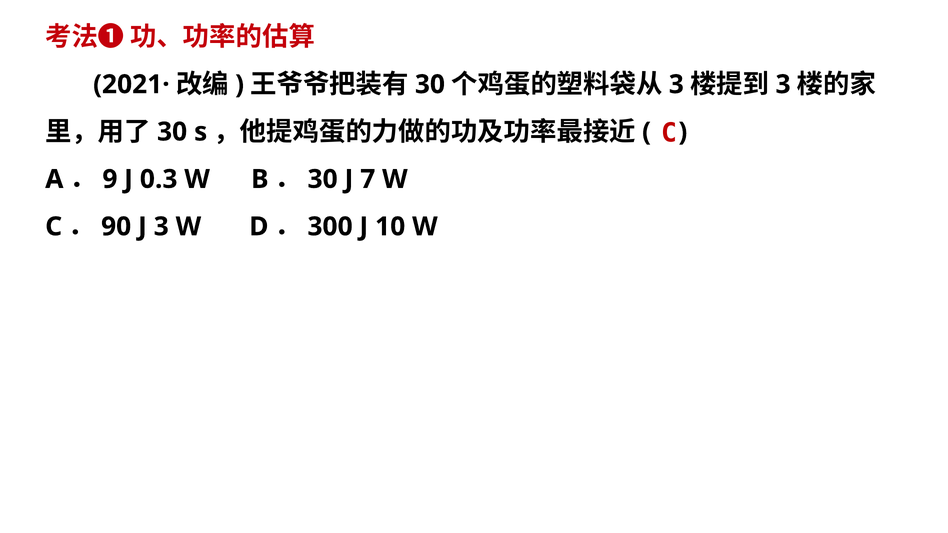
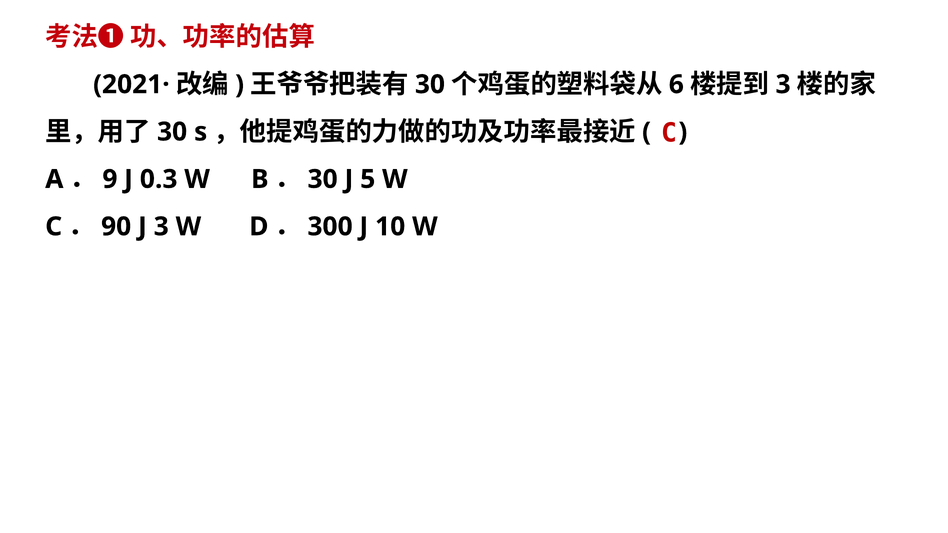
3: 3 -> 6 (676, 84)
7: 7 -> 5 (368, 179)
